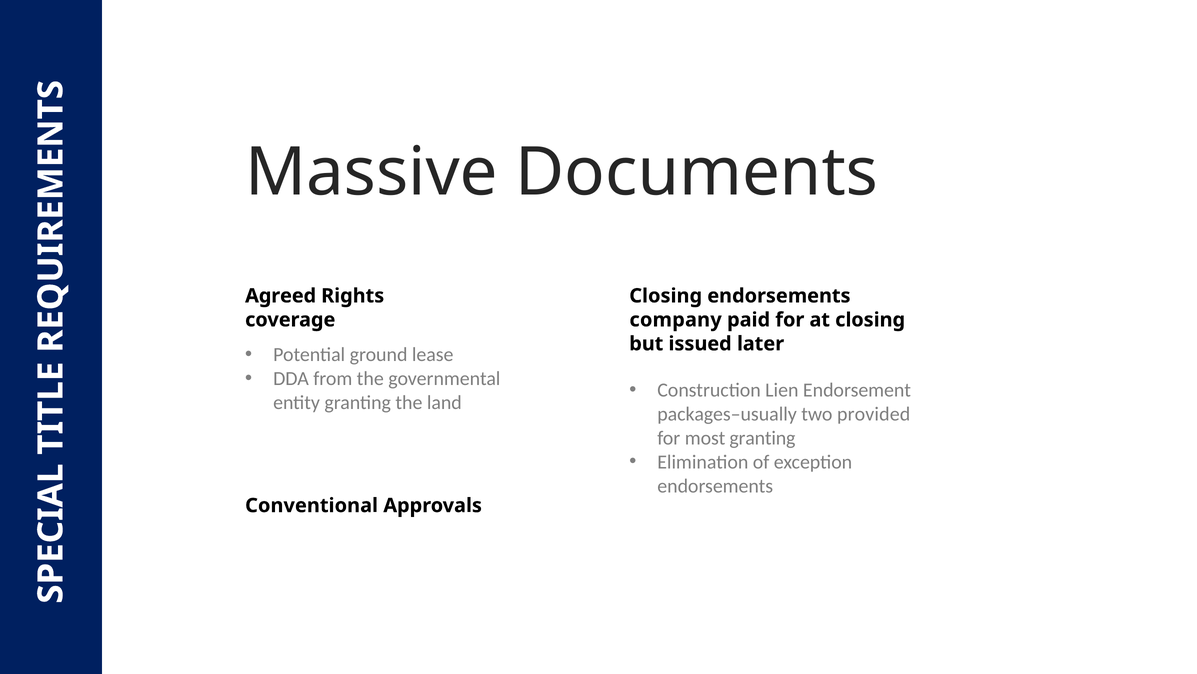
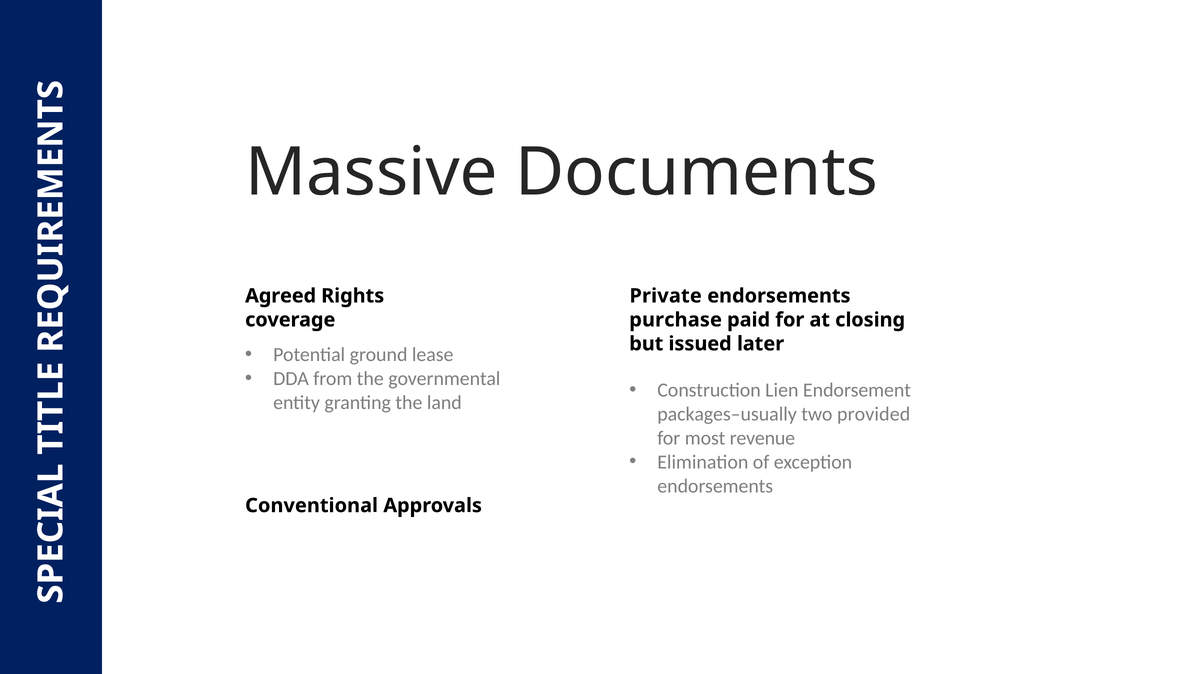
Closing: Closing -> Private (666, 296)
company: company -> purchase (676, 320)
most granting: granting -> revenue (762, 438)
